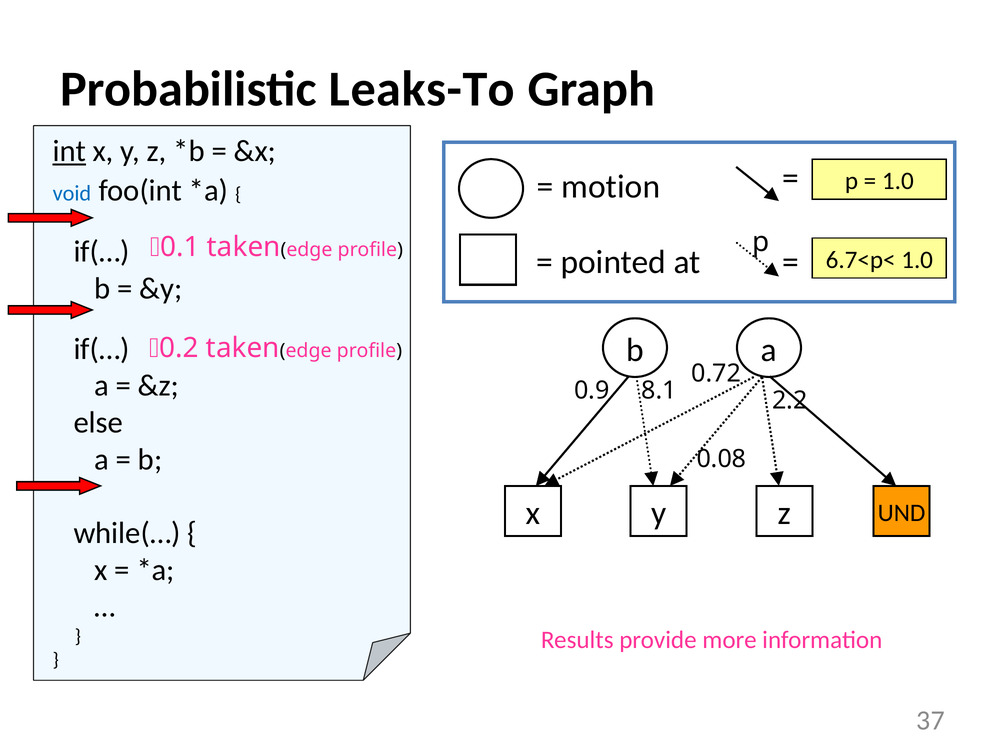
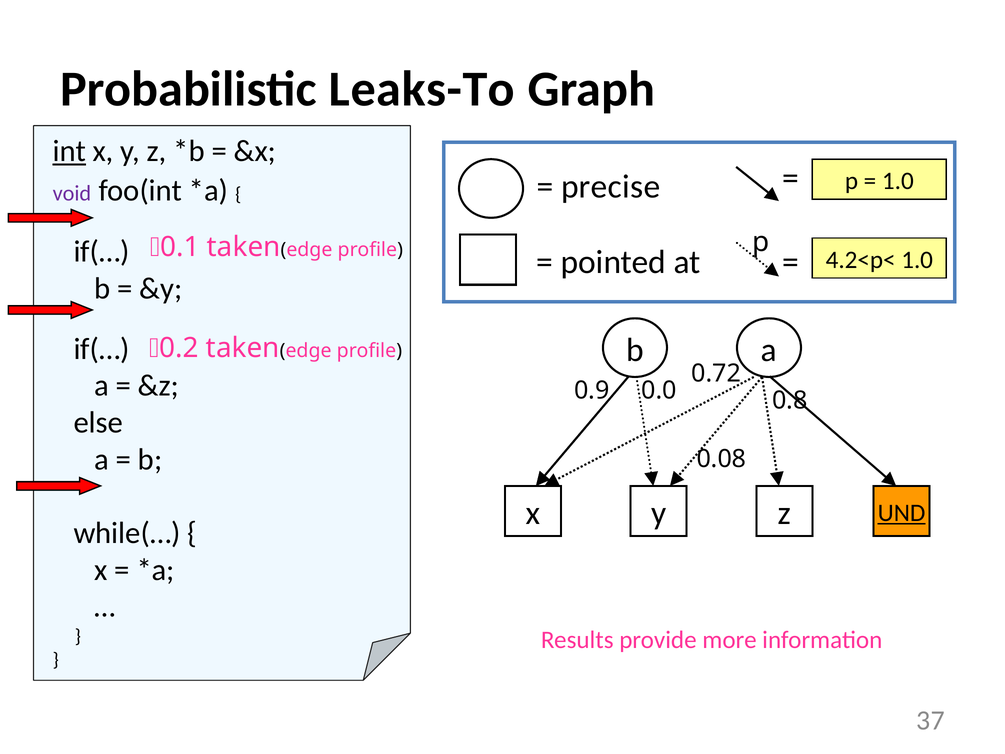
motion: motion -> precise (611, 187)
void colour: blue -> purple (72, 194)
6.7<p<: 6.7<p< -> 4.2<p< (861, 260)
8.1: 8.1 -> 0.0 (659, 390)
2.2: 2.2 -> 0.8 (790, 400)
UND underline: none -> present (902, 513)
